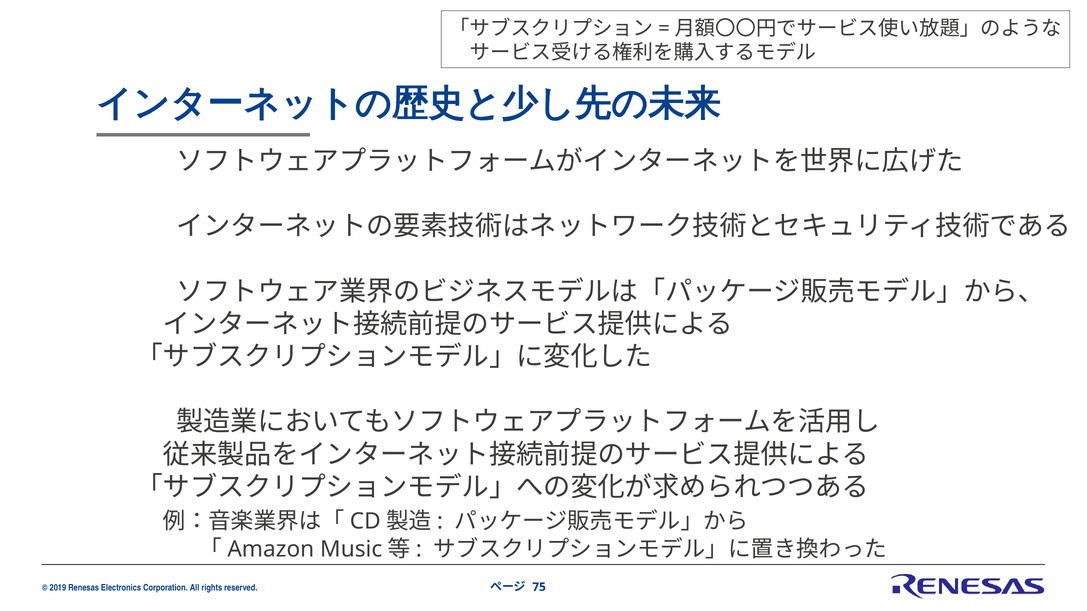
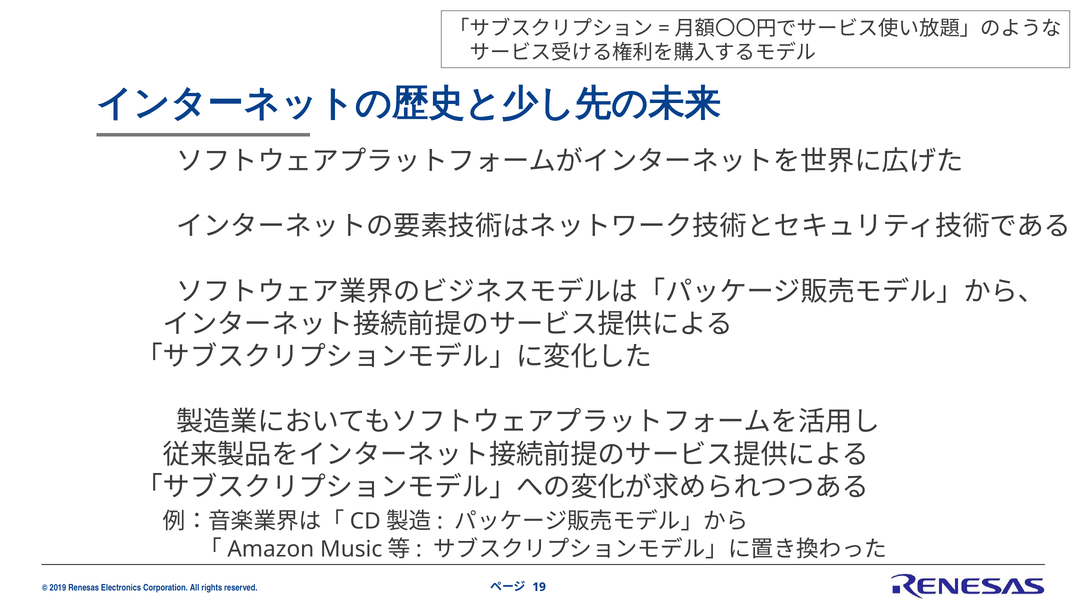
75: 75 -> 19 (539, 587)
